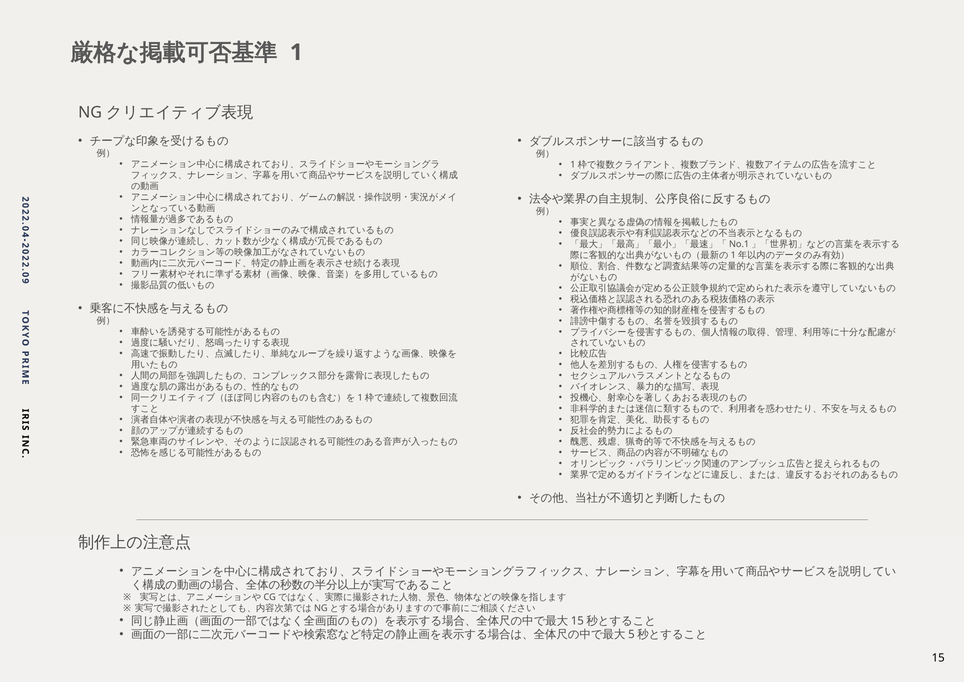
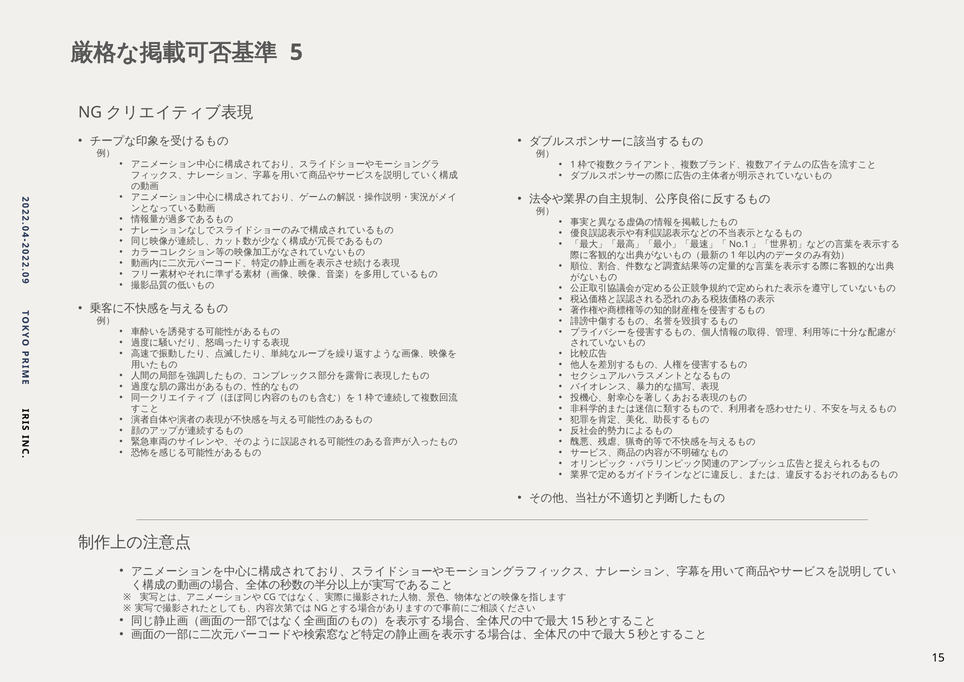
1: 1 -> 5 (296, 52)
